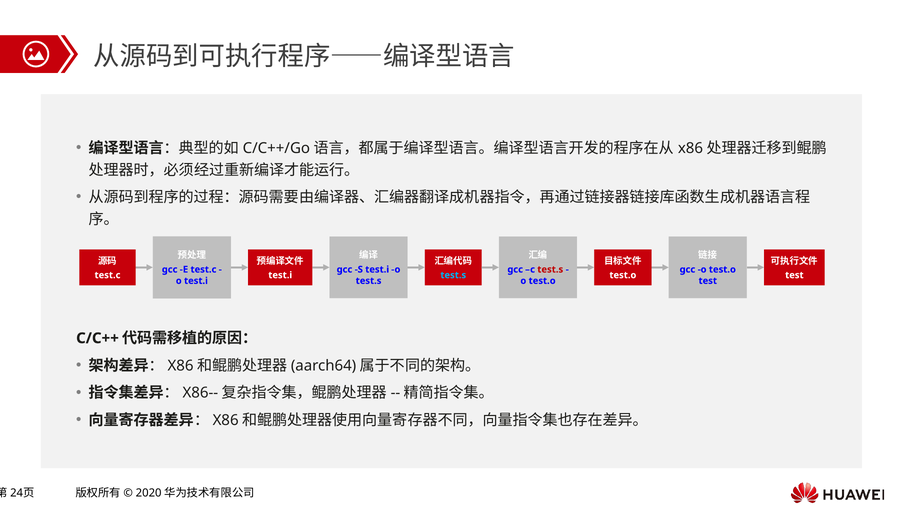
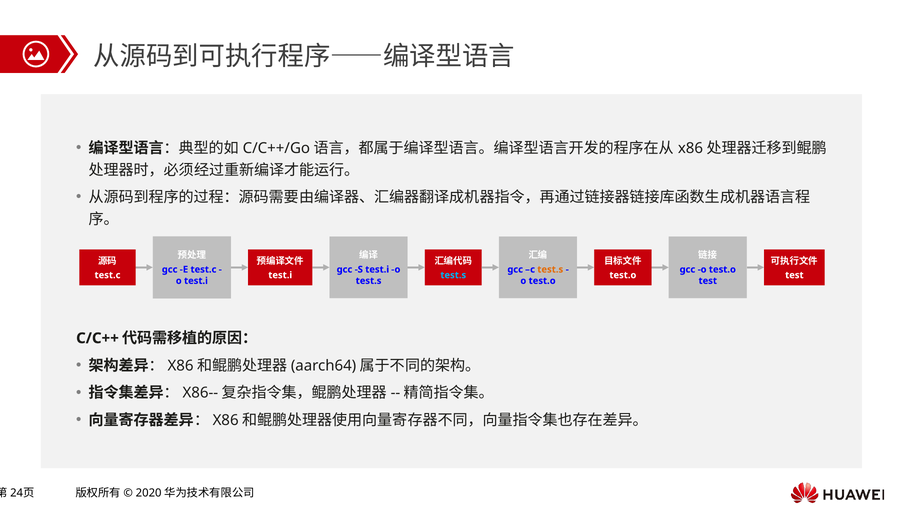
test.s colour: red -> orange (550, 269)
